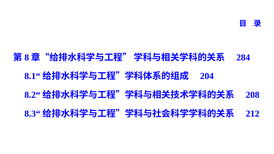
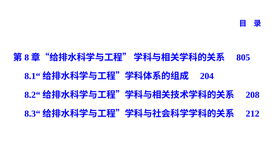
284: 284 -> 805 (243, 58)
